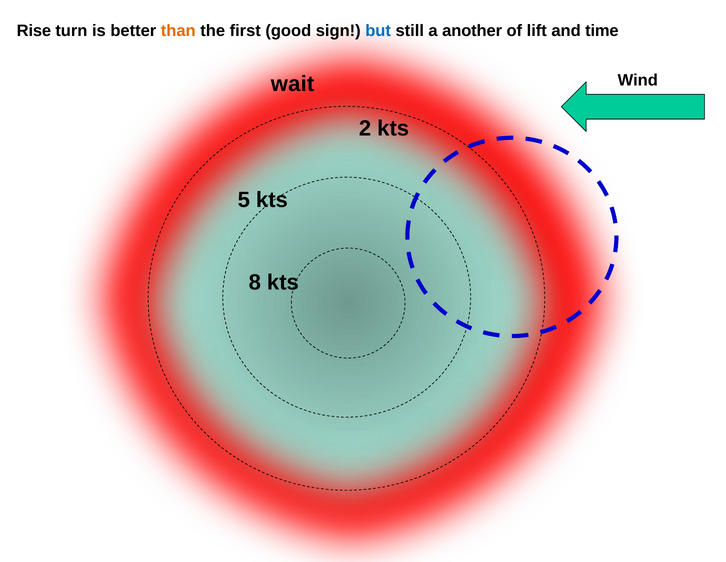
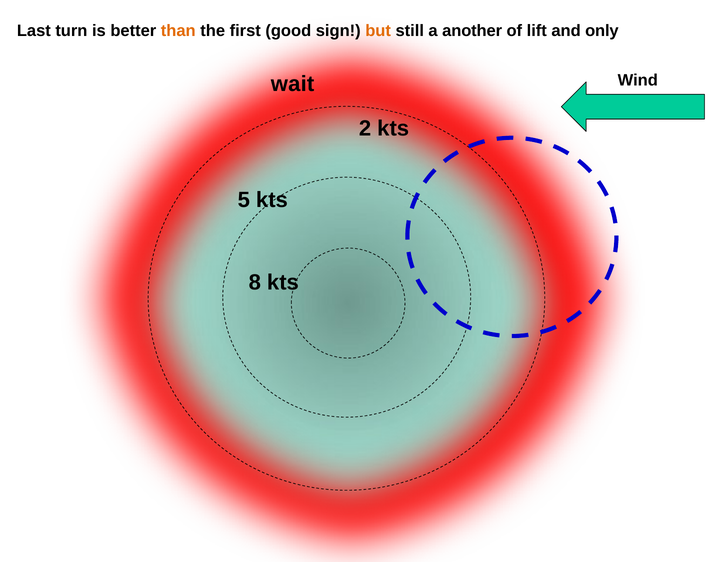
Rise: Rise -> Last (34, 31)
but colour: blue -> orange (378, 31)
time: time -> only (602, 31)
